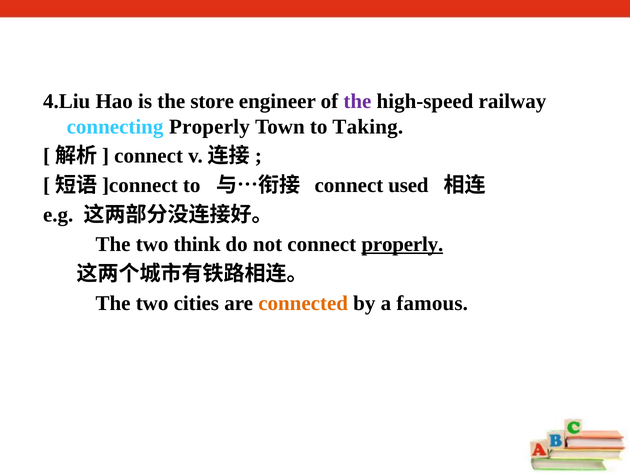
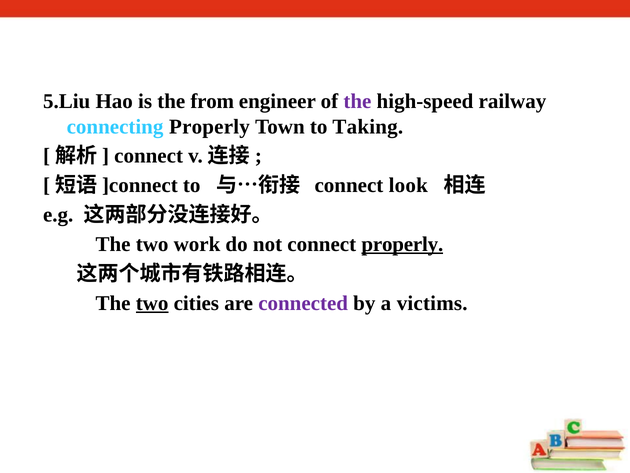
4.Liu: 4.Liu -> 5.Liu (67, 101)
store: store -> from (212, 101)
used: used -> look (408, 185)
think: think -> work (197, 244)
two underline: none -> present (152, 303)
connected colour: orange -> purple (303, 303)
famous: famous -> victims (432, 303)
